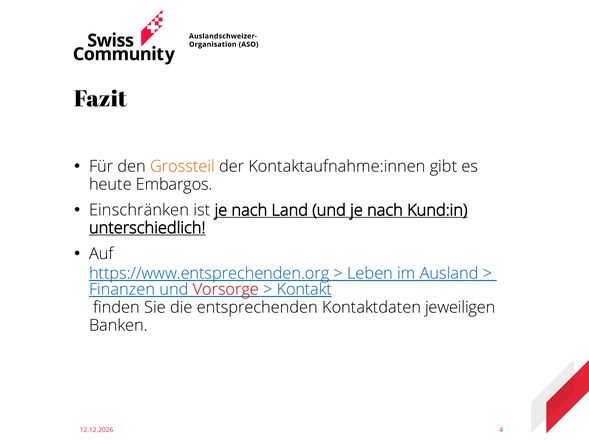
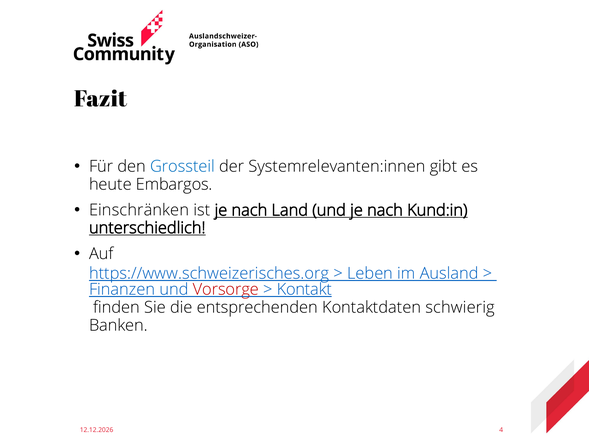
Grossteil colour: orange -> blue (182, 166)
Kontaktaufnahme:innen: Kontaktaufnahme:innen -> Systemrelevanten:innen (337, 166)
https://www.entsprechenden.org: https://www.entsprechenden.org -> https://www.schweizerisches.org (209, 273)
jeweiligen: jeweiligen -> schwierig (460, 307)
